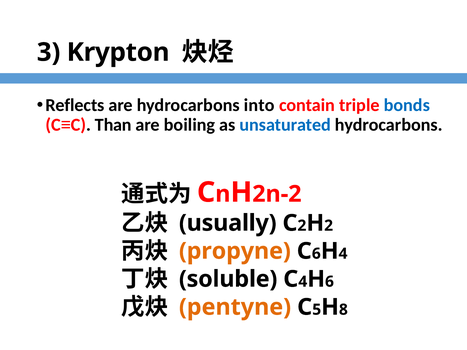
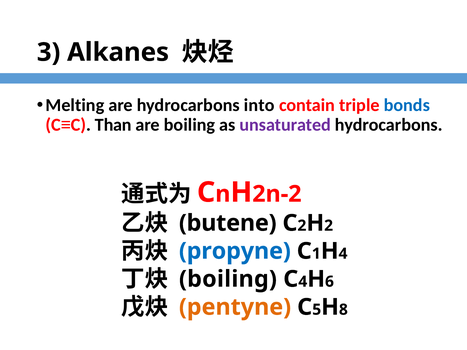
Krypton: Krypton -> Alkanes (118, 52)
Reflects: Reflects -> Melting (75, 105)
unsaturated colour: blue -> purple (285, 125)
usually: usually -> butene (228, 223)
propyne colour: orange -> blue (235, 251)
6: 6 -> 1 (316, 254)
soluble: soluble -> boiling (228, 279)
